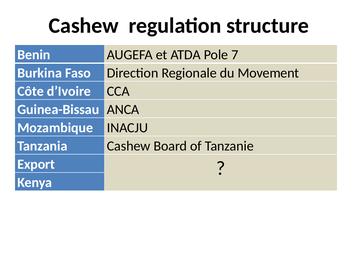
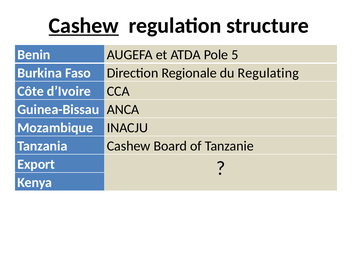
Cashew underline: none -> present (84, 26)
7: 7 -> 5 (235, 55)
Movement: Movement -> Regulating (268, 73)
